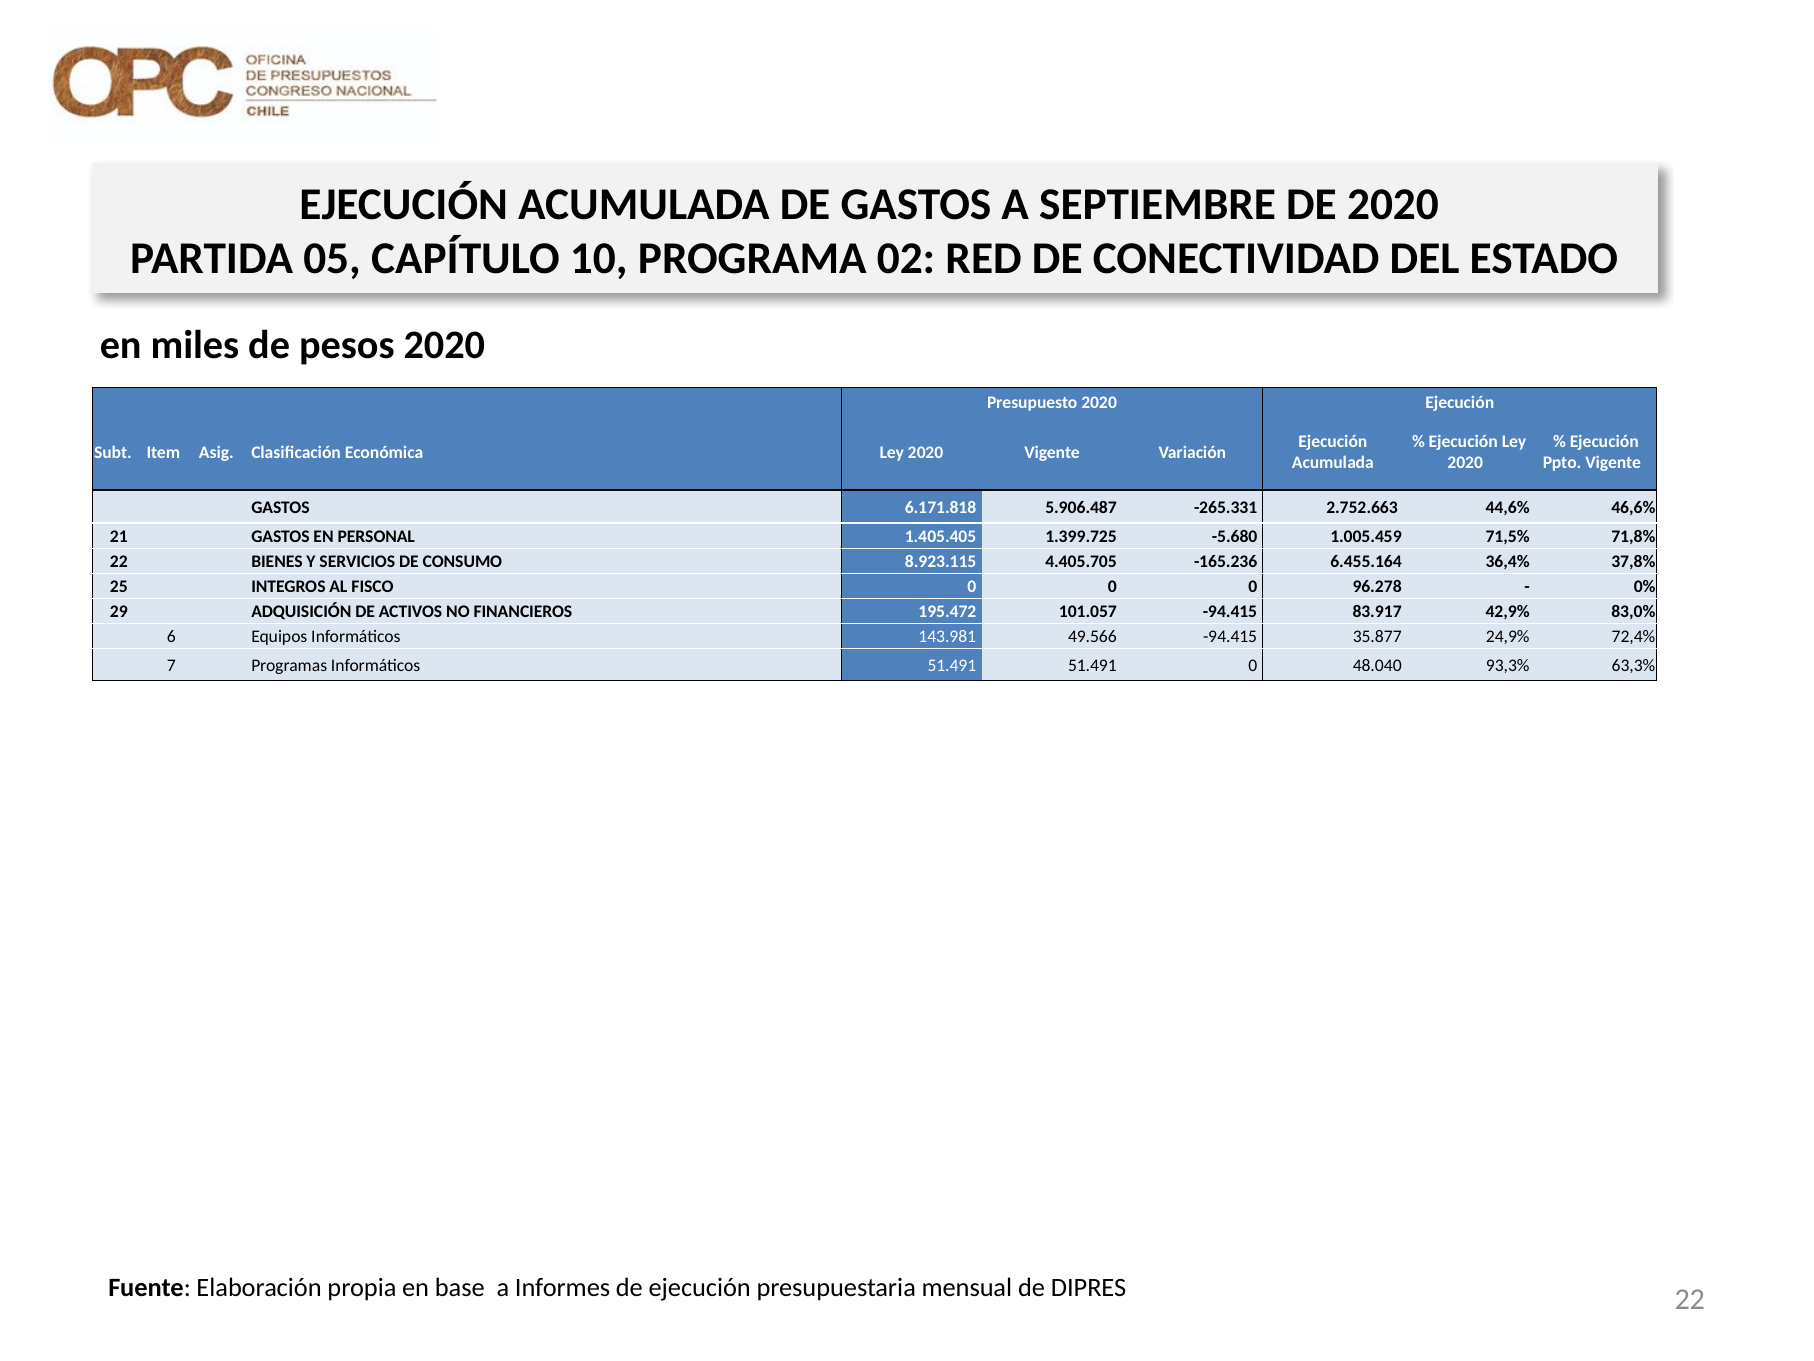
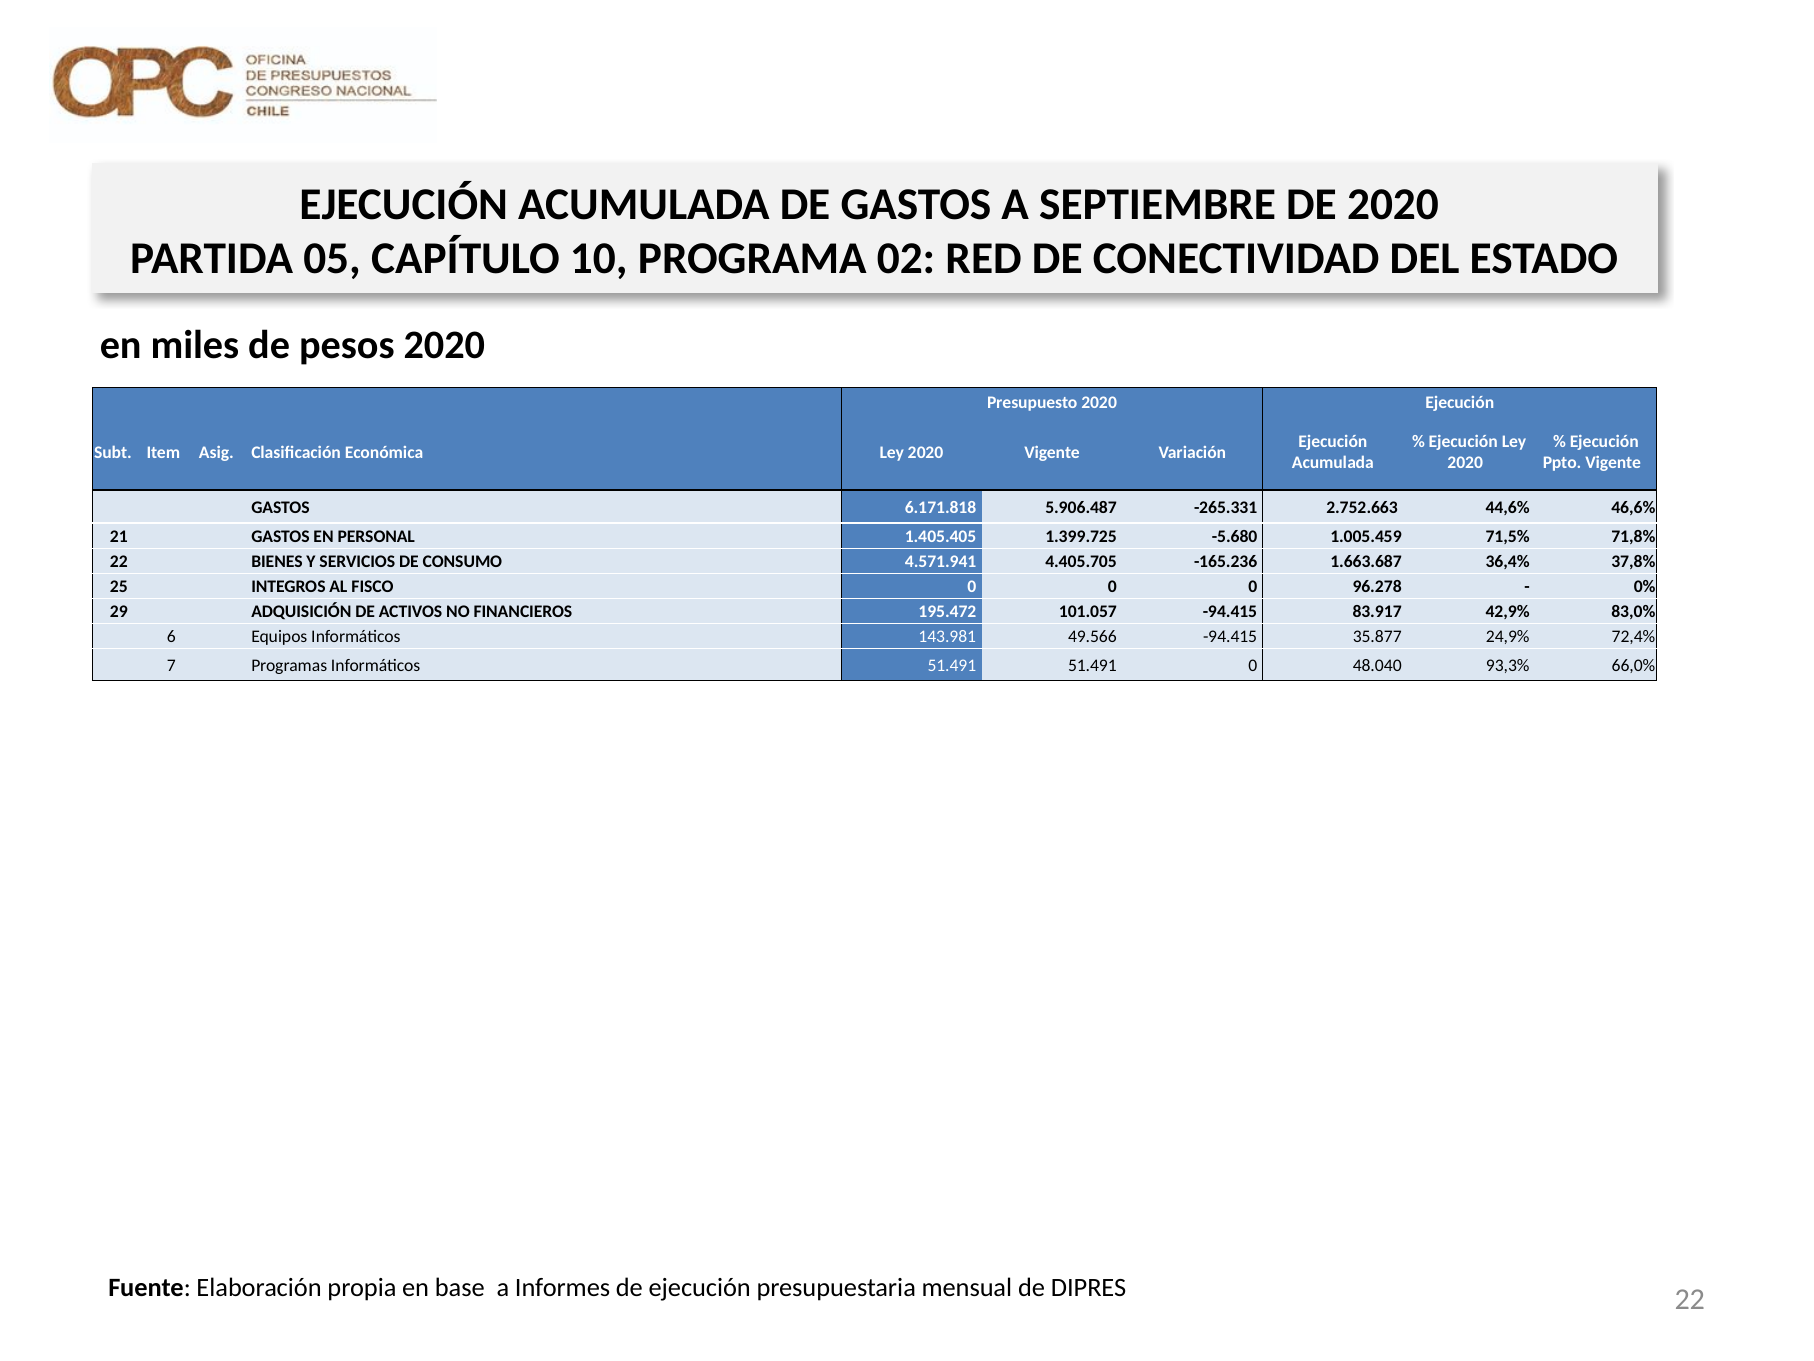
8.923.115: 8.923.115 -> 4.571.941 (941, 561)
6.455.164: 6.455.164 -> 1.663.687 (1366, 561)
63,3%: 63,3% -> 66,0% (1633, 665)
